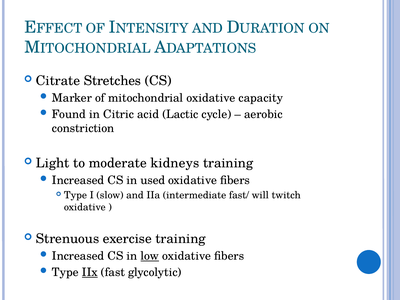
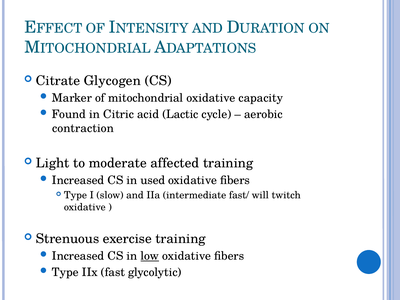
Stretches: Stretches -> Glycogen (112, 81)
constriction: constriction -> contraction (83, 128)
kidneys: kidneys -> affected (175, 163)
IIx underline: present -> none (90, 272)
